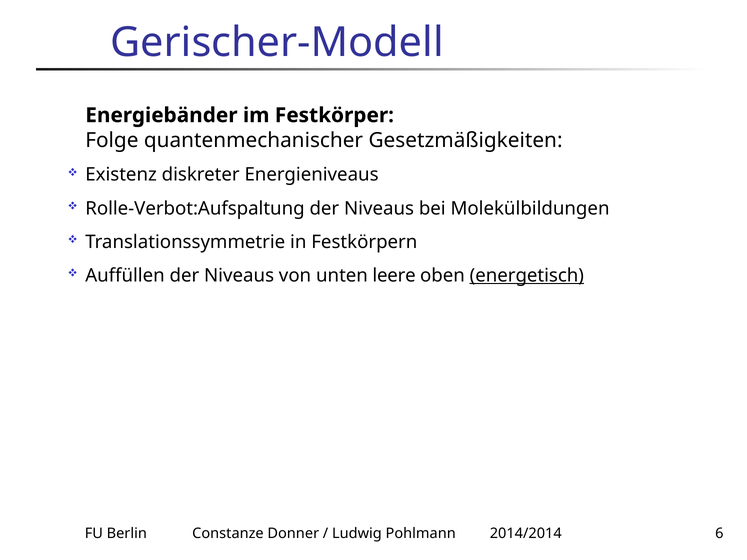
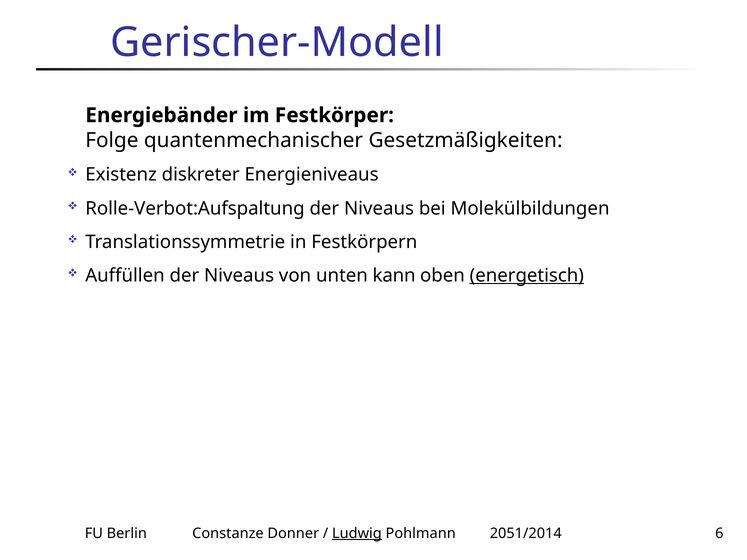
leere: leere -> kann (394, 276)
Ludwig underline: none -> present (357, 534)
2014/2014: 2014/2014 -> 2051/2014 (526, 534)
